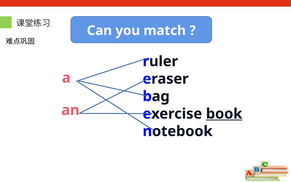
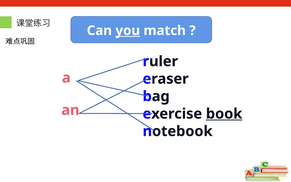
you underline: none -> present (128, 31)
